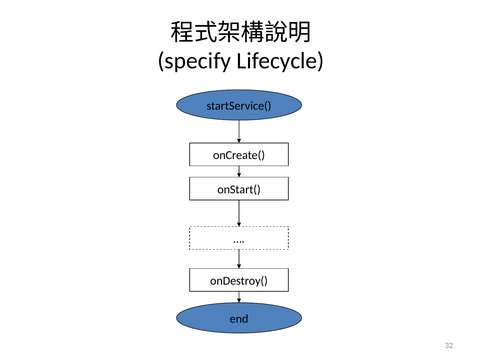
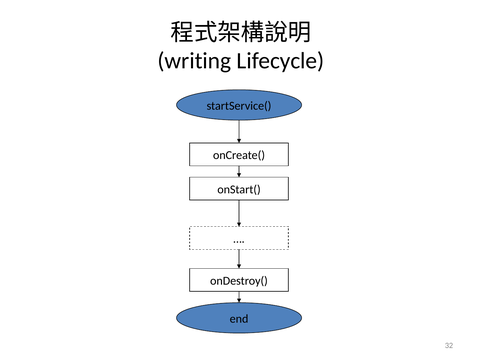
specify: specify -> writing (194, 61)
